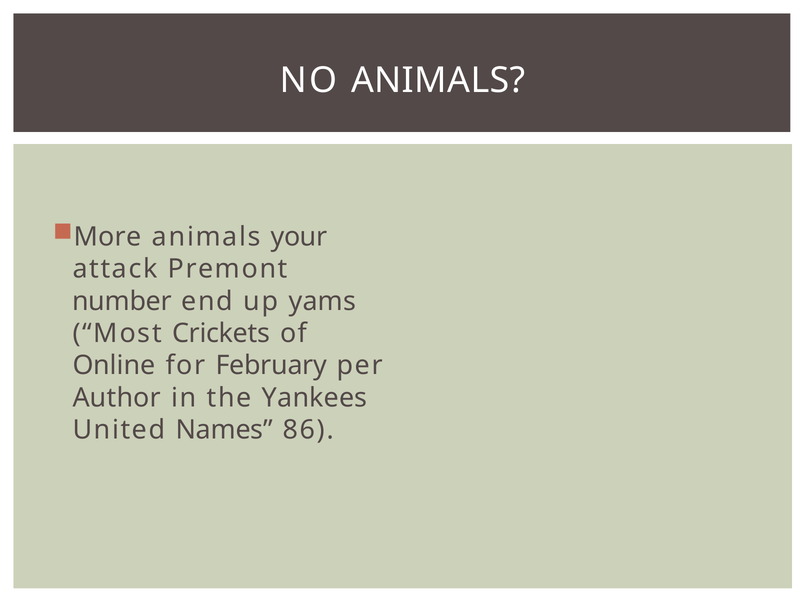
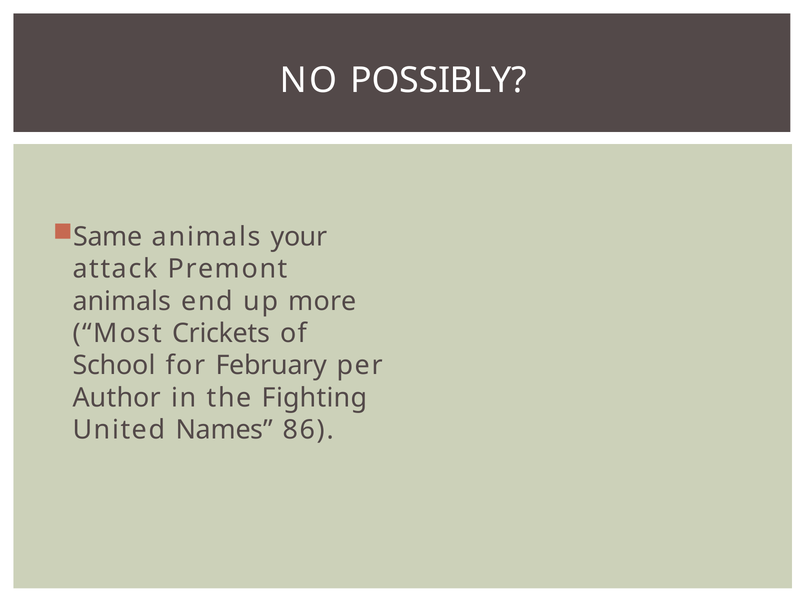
NO ANIMALS: ANIMALS -> POSSIBLY (439, 80)
More: More -> Same (108, 237)
number: number -> animals (122, 301)
yams: yams -> more (322, 301)
Online: Online -> School (114, 366)
Yankees: Yankees -> Fighting (315, 398)
